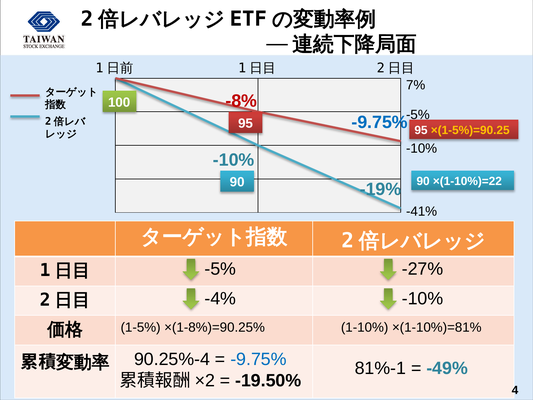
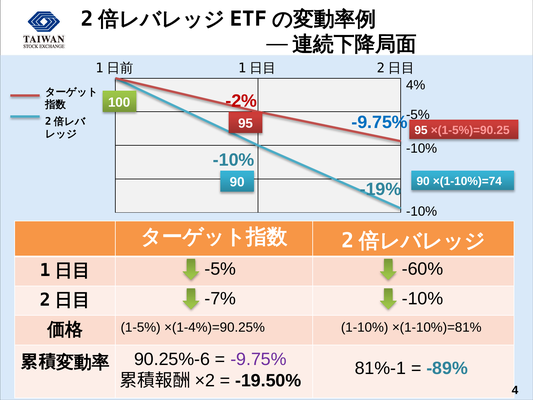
7%: 7% -> 4% (416, 85)
-8%: -8% -> -2% (241, 101)
×(1-5%)=90.25 colour: yellow -> pink (470, 130)
×(1-10%)=22: ×(1-10%)=22 -> ×(1-10%)=74 (467, 181)
-41%: -41% -> -10% (422, 211)
-27%: -27% -> -60% (423, 269)
-4%: -4% -> -7% (220, 298)
×(1-8%)=90.25%: ×(1-8%)=90.25% -> ×(1-4%)=90.25% (215, 327)
90.25%-4: 90.25%-4 -> 90.25%-6 (172, 359)
-9.75% colour: blue -> purple (258, 359)
-49%: -49% -> -89% (447, 368)
